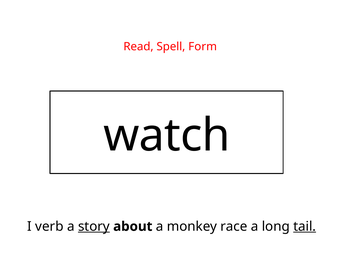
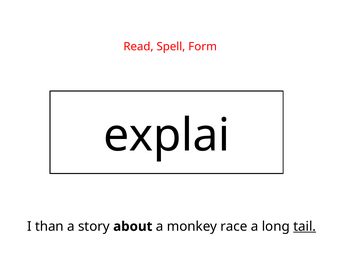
watch: watch -> explai (167, 135)
verb: verb -> than (49, 226)
story underline: present -> none (94, 226)
